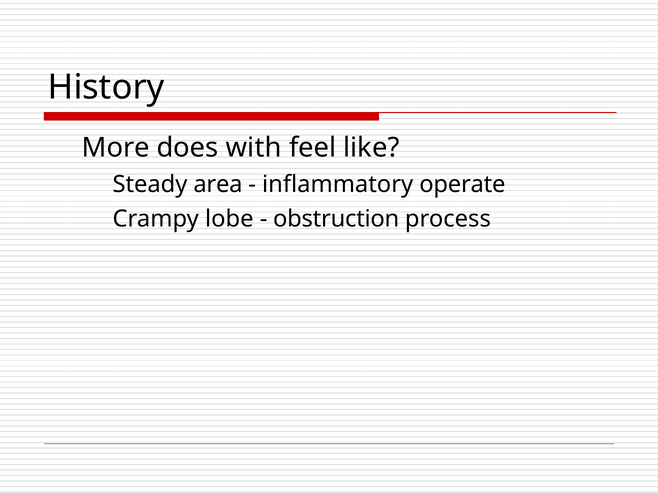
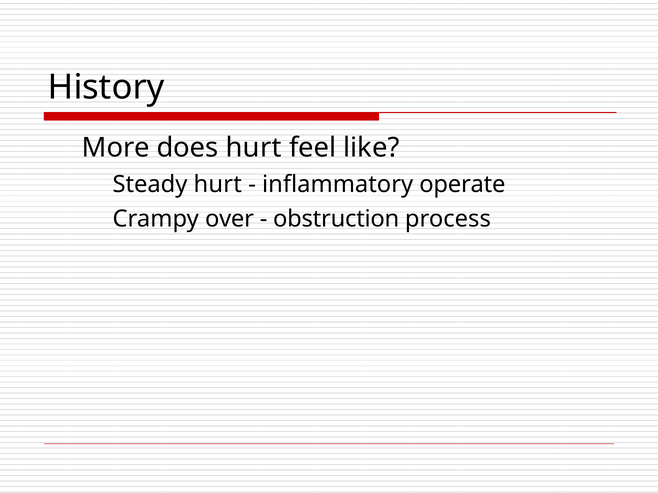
does with: with -> hurt (254, 148)
Steady area: area -> hurt (218, 185)
lobe: lobe -> over (229, 219)
